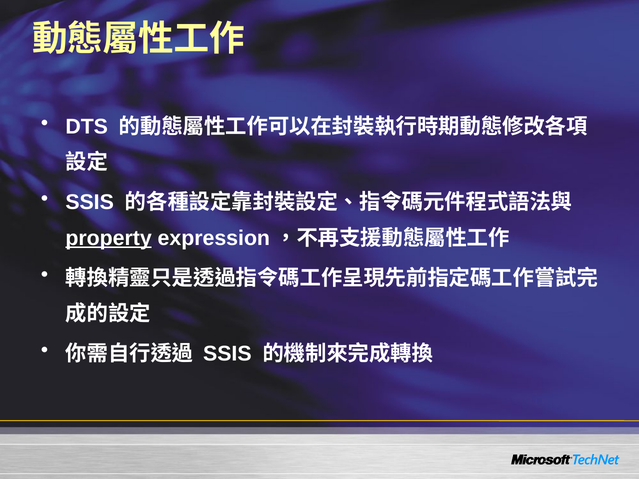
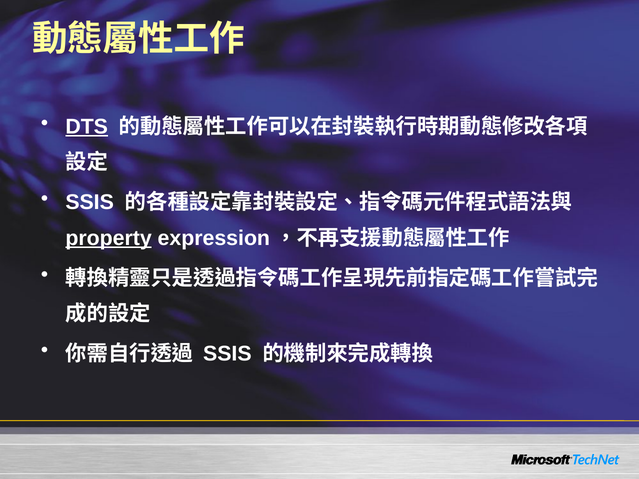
DTS underline: none -> present (87, 127)
